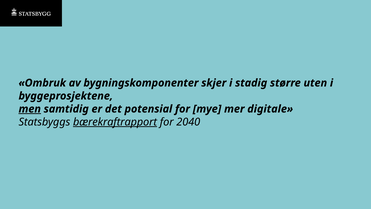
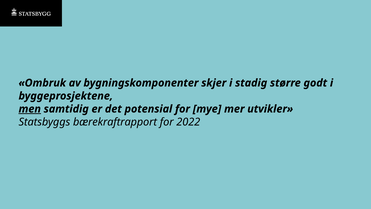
uten: uten -> godt (315, 83)
digitale: digitale -> utvikler (270, 109)
bærekraftrapport underline: present -> none (115, 122)
2040: 2040 -> 2022 (188, 122)
